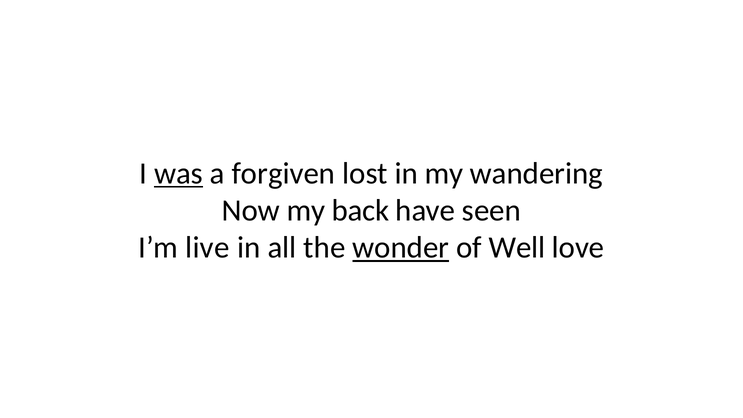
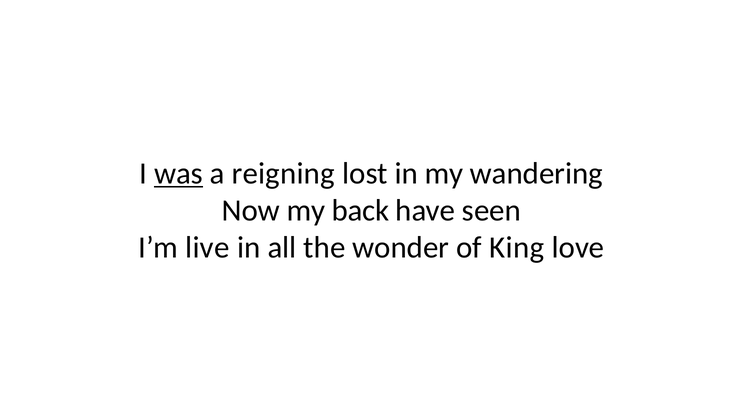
forgiven: forgiven -> reigning (283, 173)
wonder underline: present -> none (401, 248)
Well: Well -> King (517, 248)
